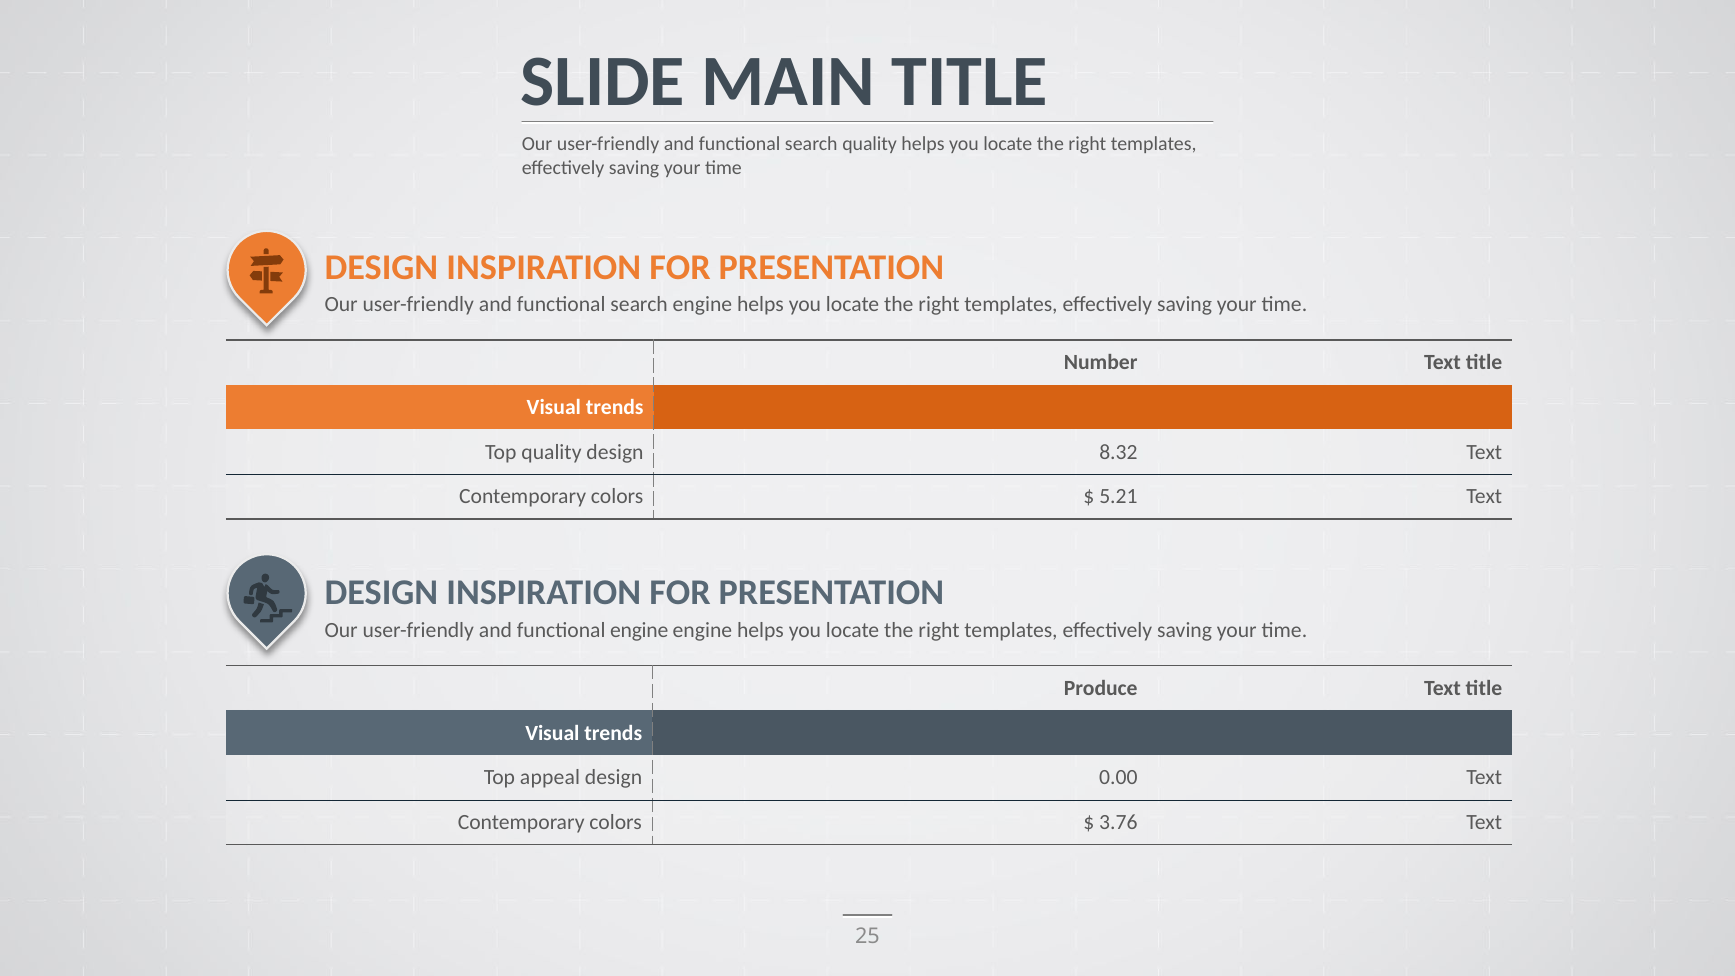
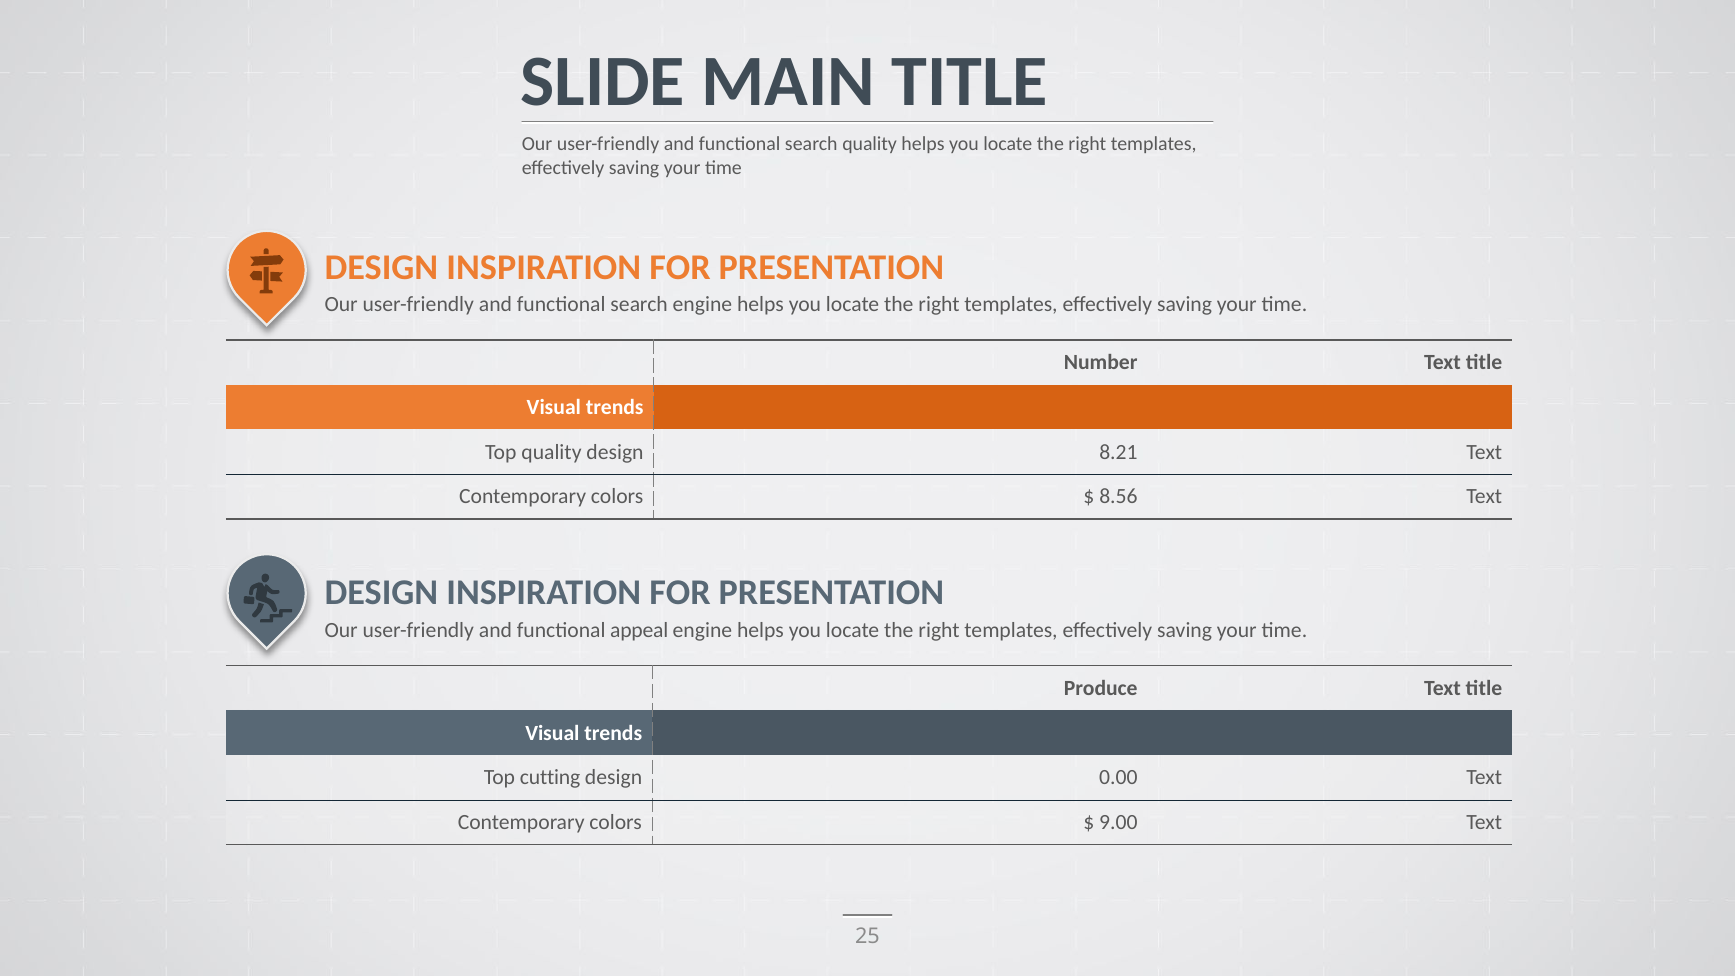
8.32: 8.32 -> 8.21 (1118, 452)
5.21: 5.21 -> 8.56 (1118, 497)
functional engine: engine -> appeal (639, 631)
appeal: appeal -> cutting (550, 778)
3.76: 3.76 -> 9.00 (1118, 822)
